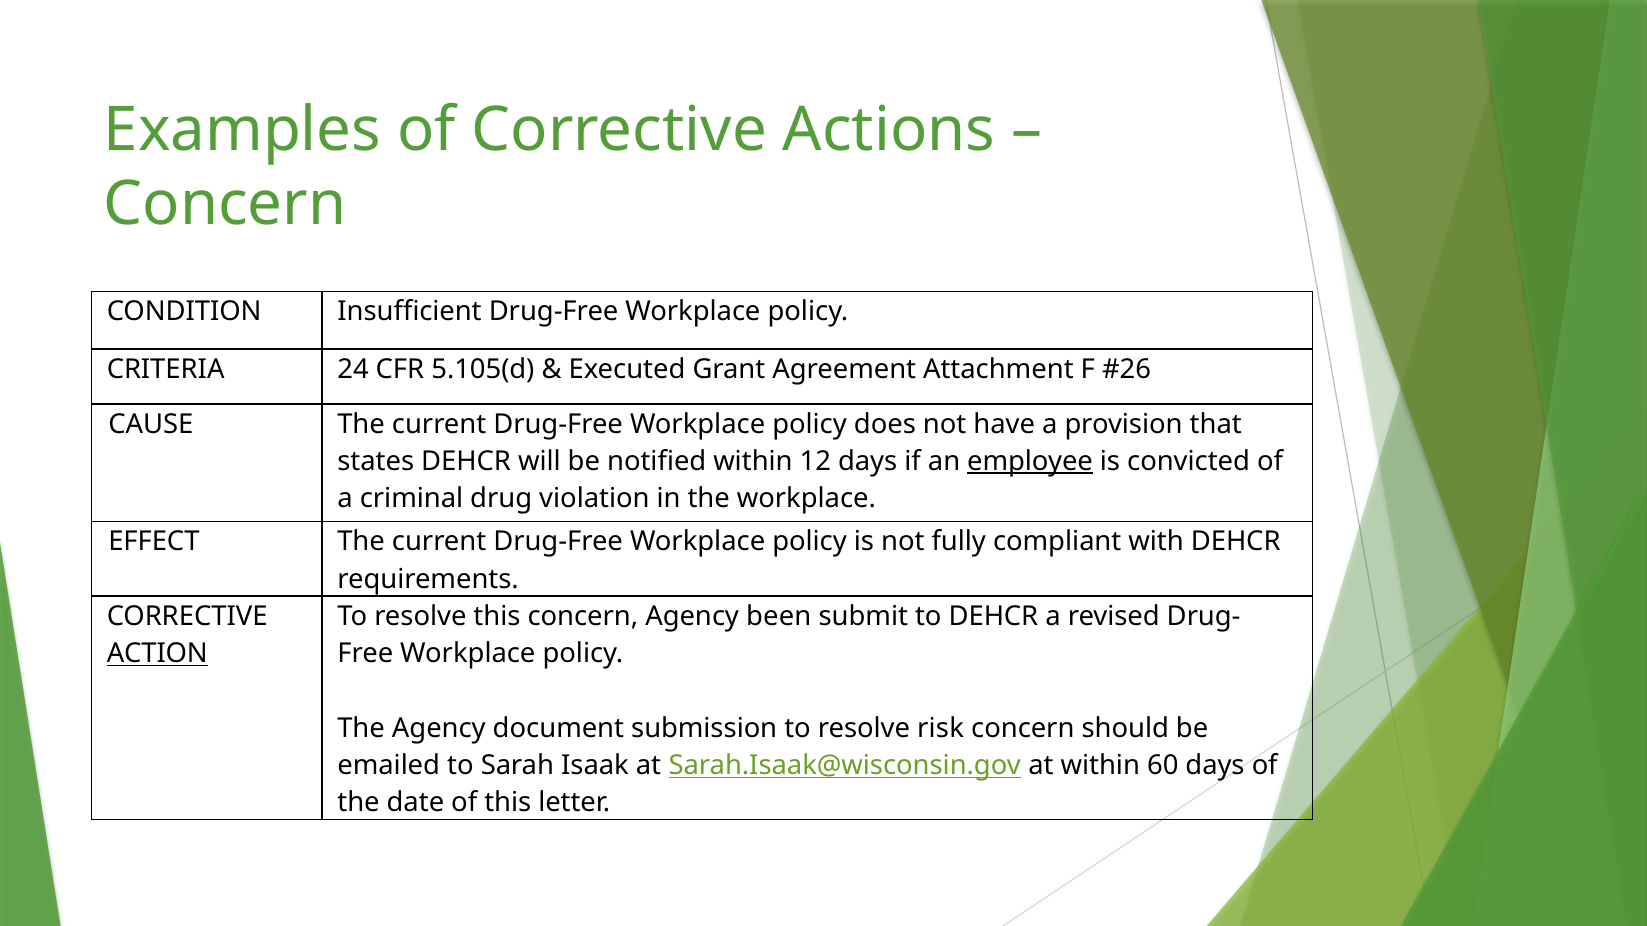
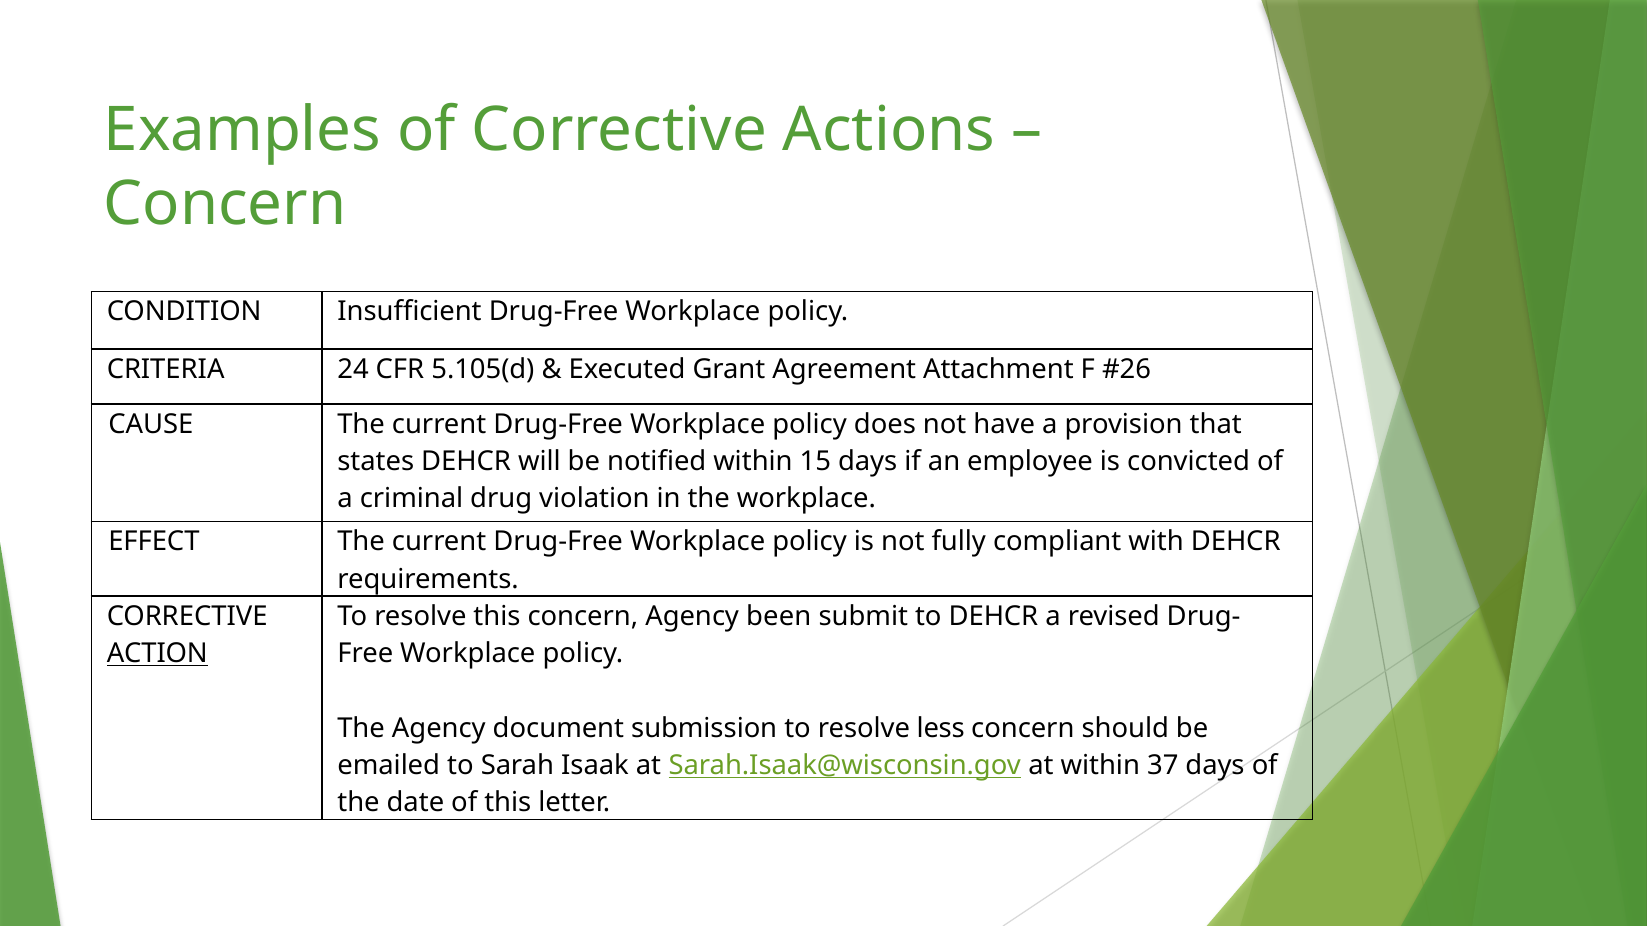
12: 12 -> 15 (815, 462)
employee underline: present -> none (1030, 462)
risk: risk -> less (941, 728)
60: 60 -> 37 (1163, 766)
